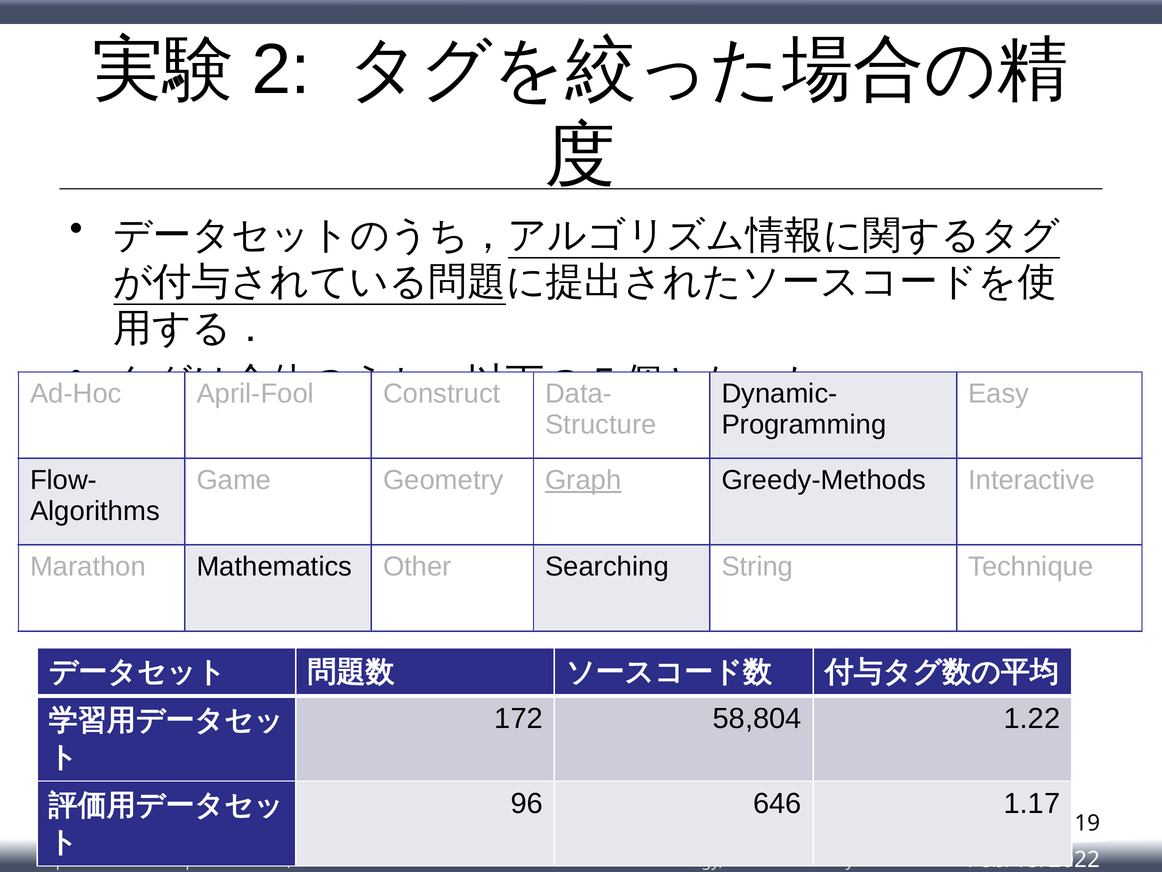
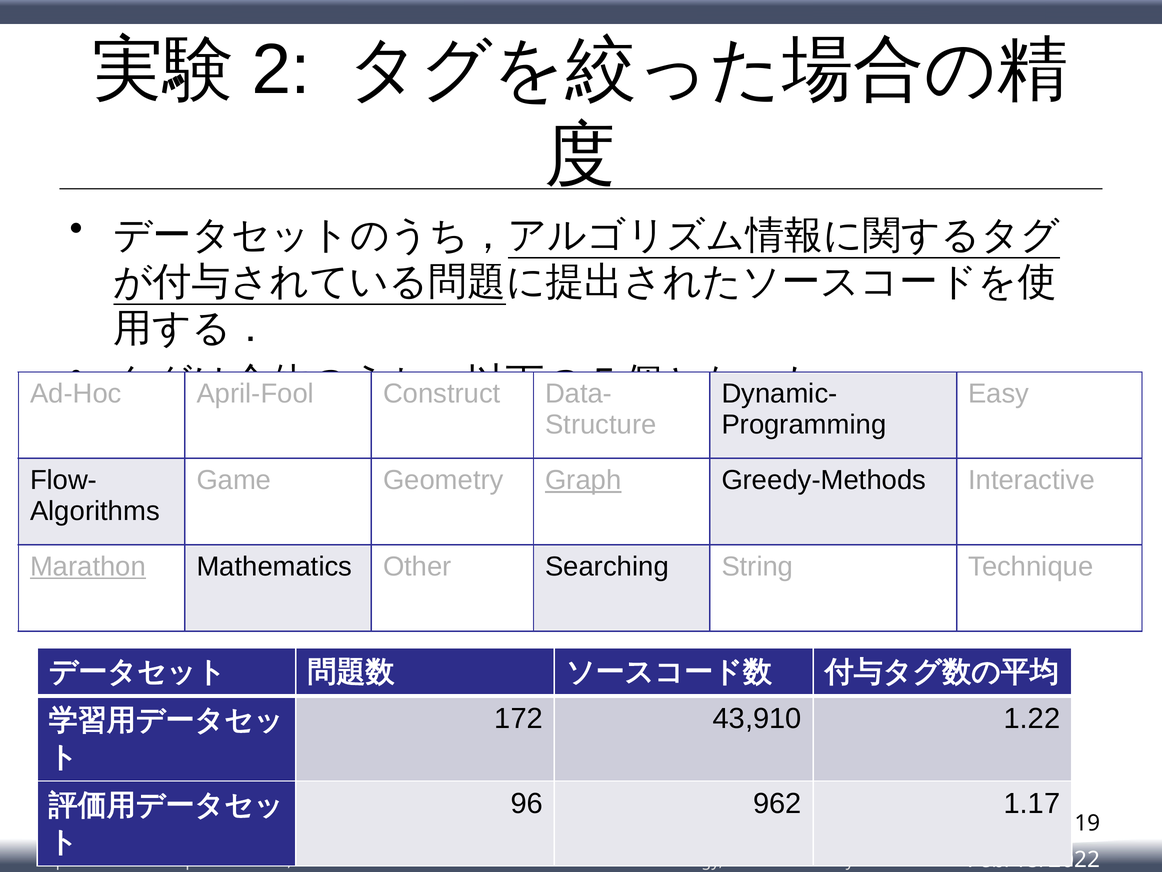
Marathon underline: none -> present (88, 566)
58,804: 58,804 -> 43,910 (757, 718)
646: 646 -> 962 (777, 803)
